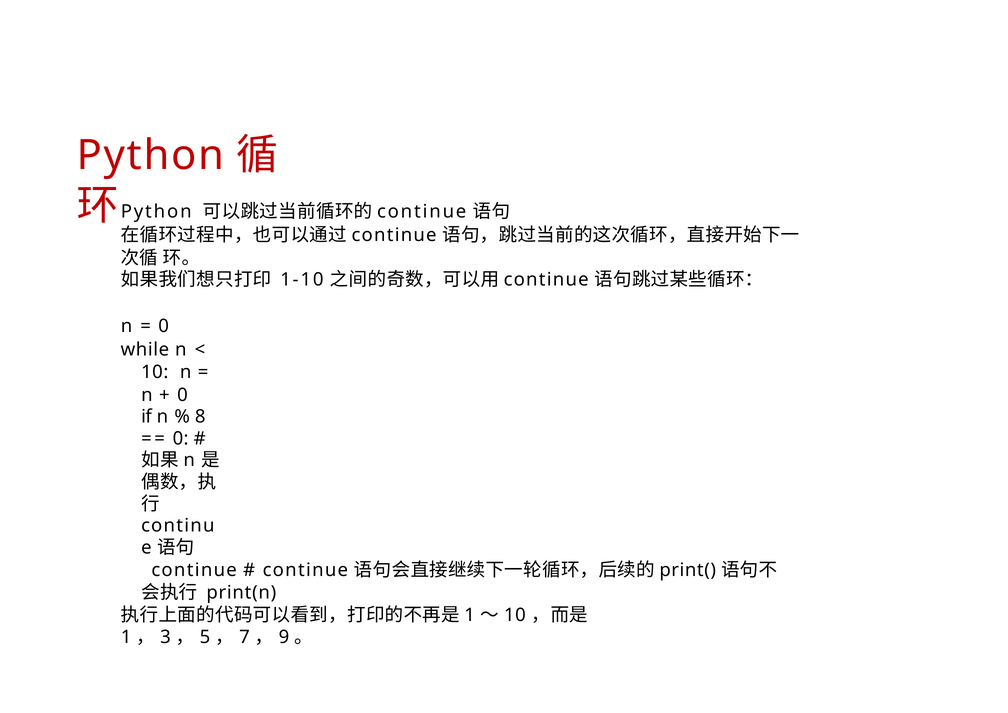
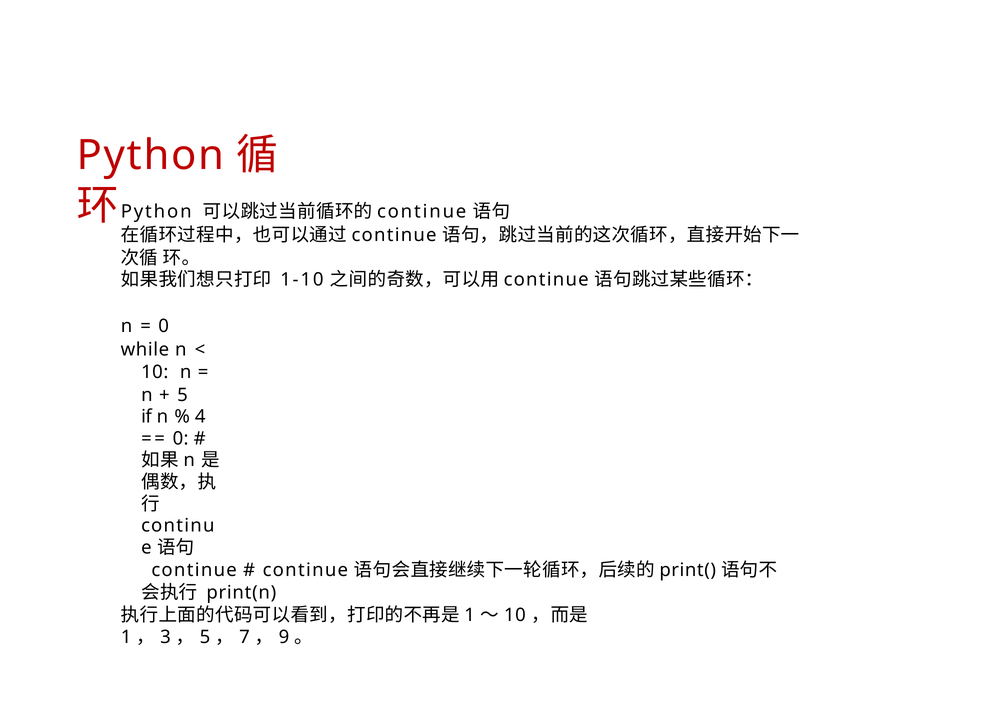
0: 0 -> 5 (182, 395)
8: 8 -> 4 (200, 417)
